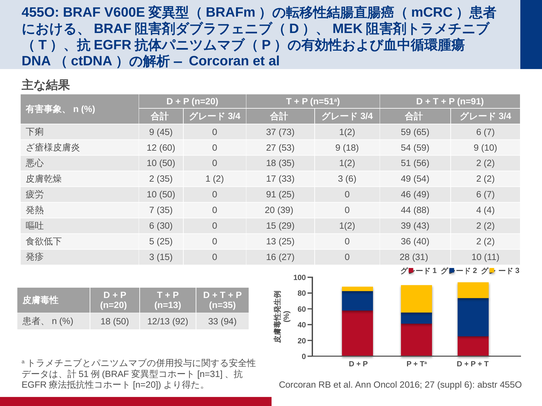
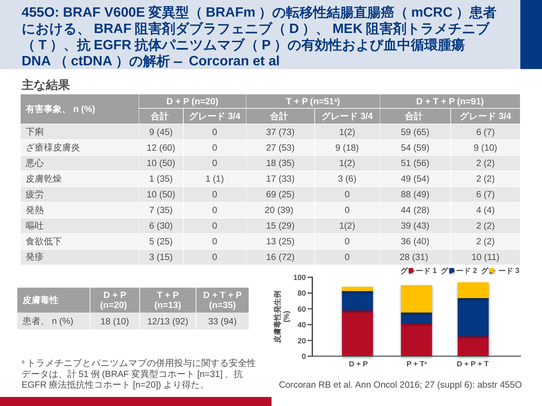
2: 2 -> 1 (152, 179)
1 2: 2 -> 1 (218, 179)
91: 91 -> 69 (271, 195)
46: 46 -> 88 (406, 195)
44 88: 88 -> 28 (421, 211)
16 27: 27 -> 72 (287, 258)
18 50: 50 -> 10 (121, 322)
